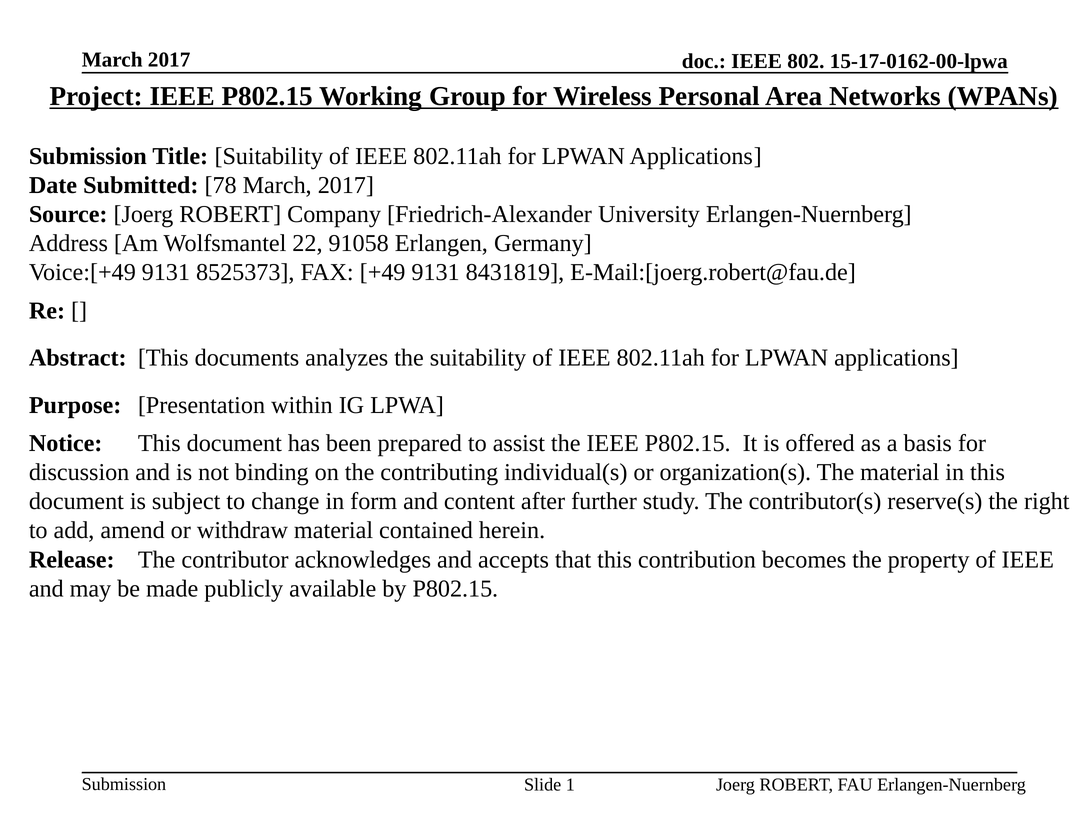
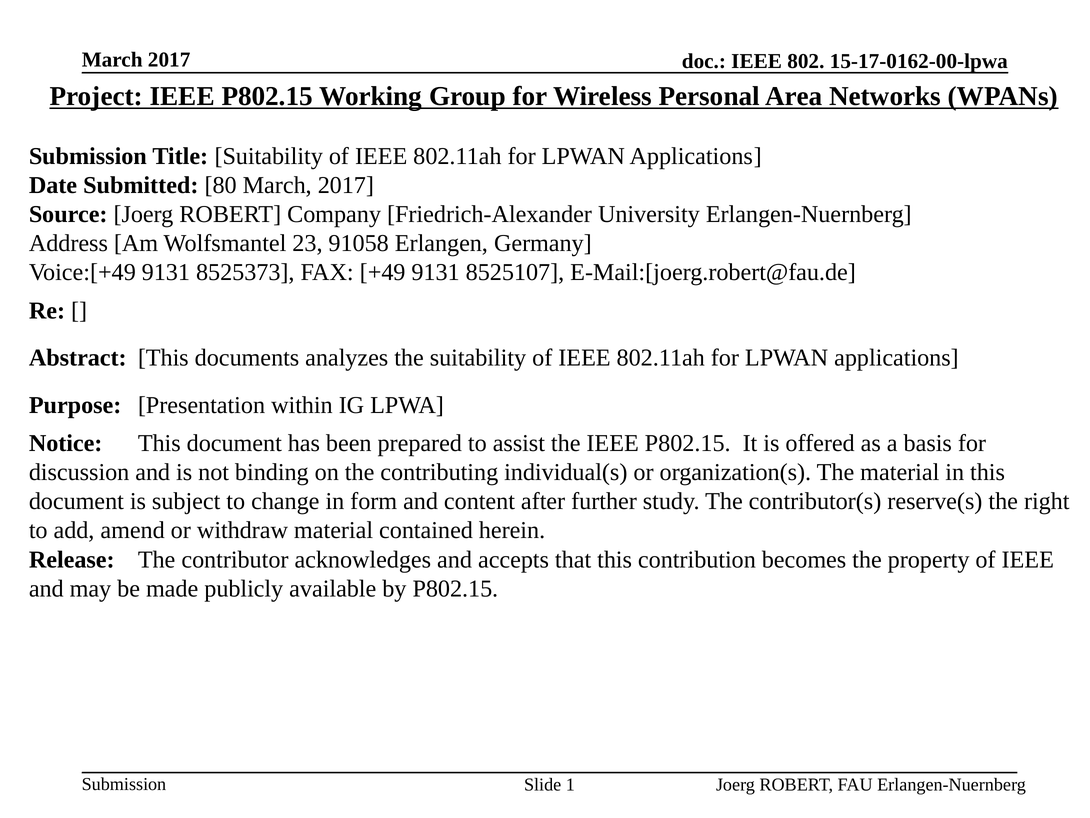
78: 78 -> 80 (221, 185)
22: 22 -> 23 (307, 243)
8431819: 8431819 -> 8525107 (515, 272)
